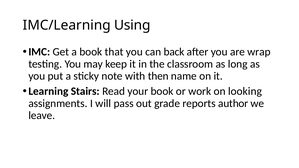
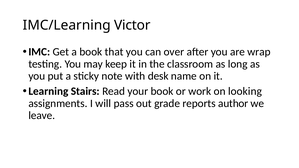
Using: Using -> Victor (132, 25)
back: back -> over (174, 52)
then: then -> desk (158, 76)
